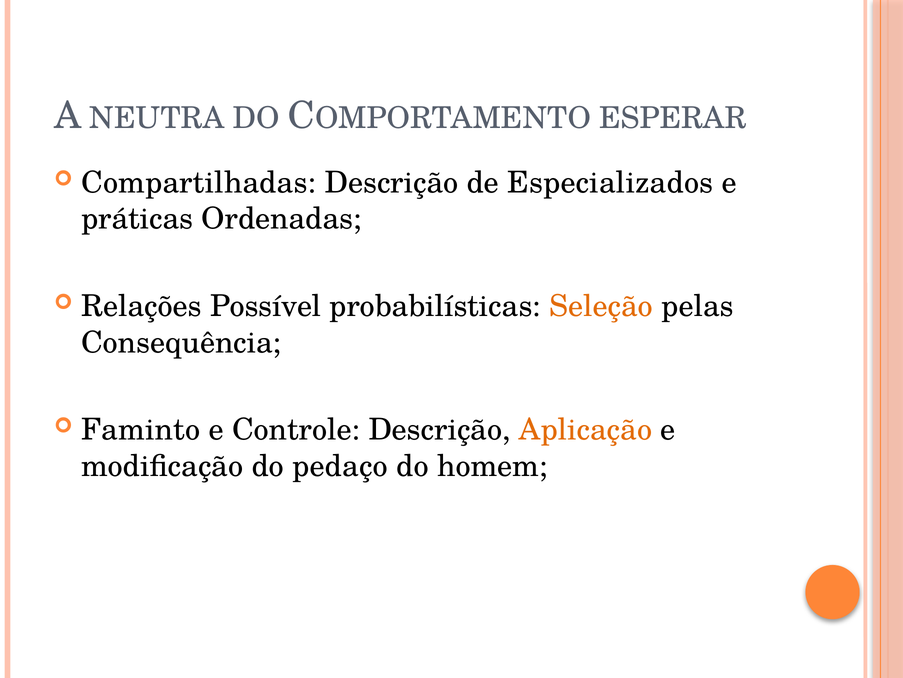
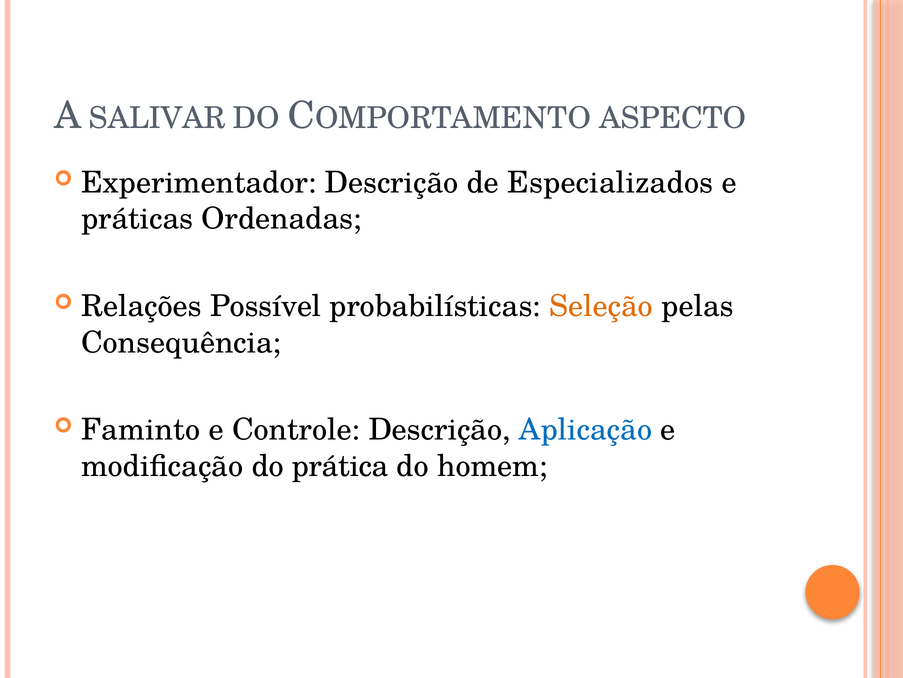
NEUTRA: NEUTRA -> SALIVAR (157, 118)
ESPERAR: ESPERAR -> ASPECTO (673, 118)
Compartilhadas: Compartilhadas -> Experimentador (199, 183)
Aplicação colour: orange -> blue (586, 430)
pedaço: pedaço -> prática (340, 466)
